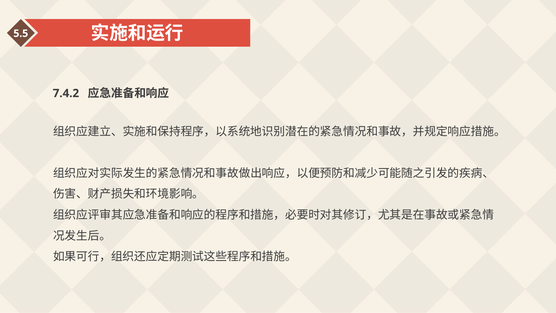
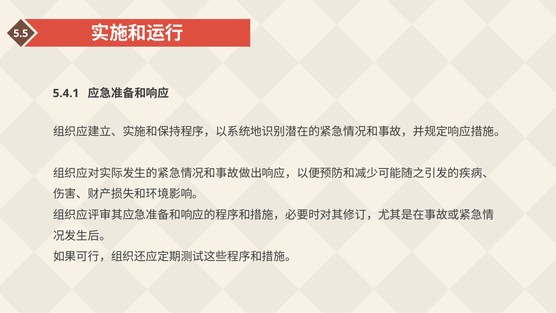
7.4.2: 7.4.2 -> 5.4.1 (66, 93)
